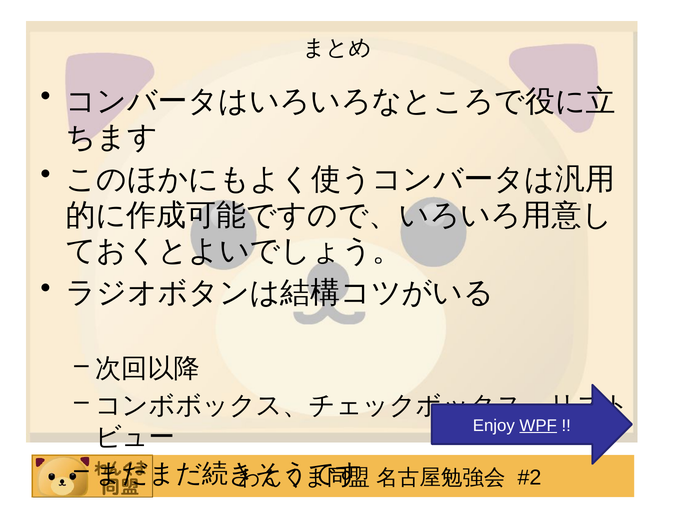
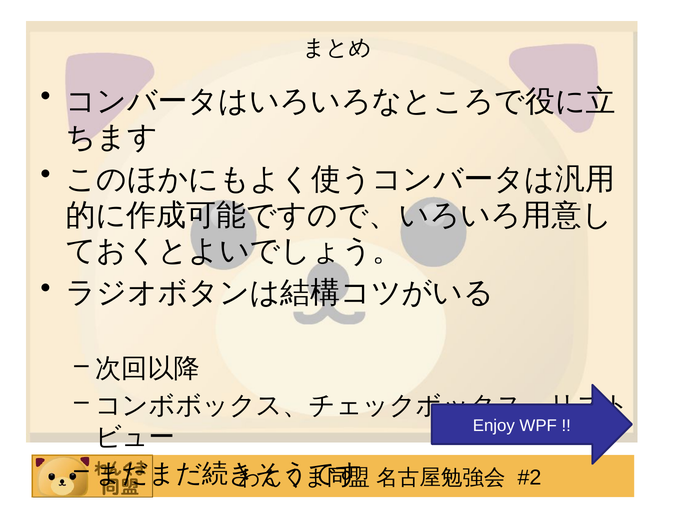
WPF underline: present -> none (538, 425)
